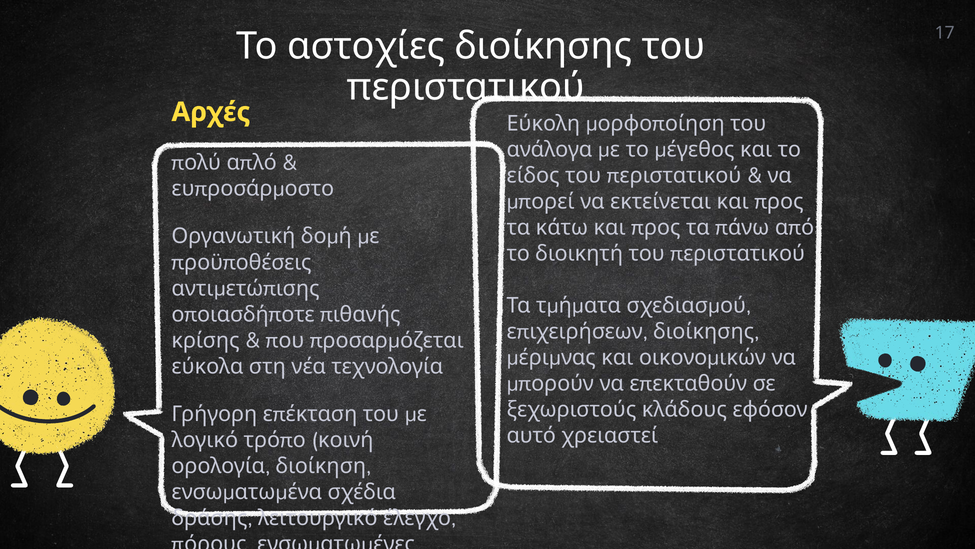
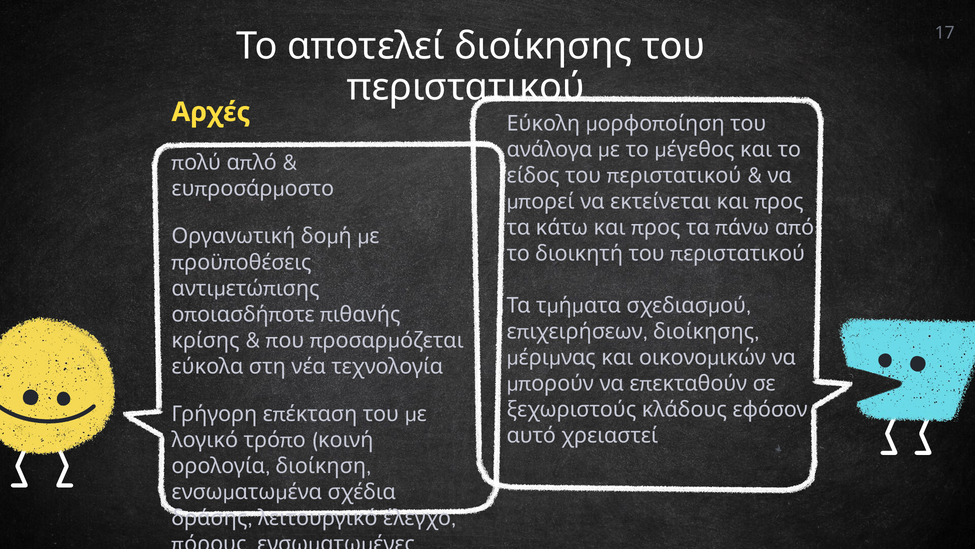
αστοχίες: αστοχίες -> αποτελεί (366, 46)
